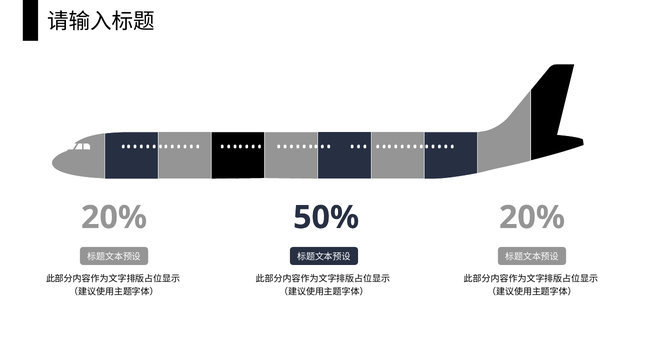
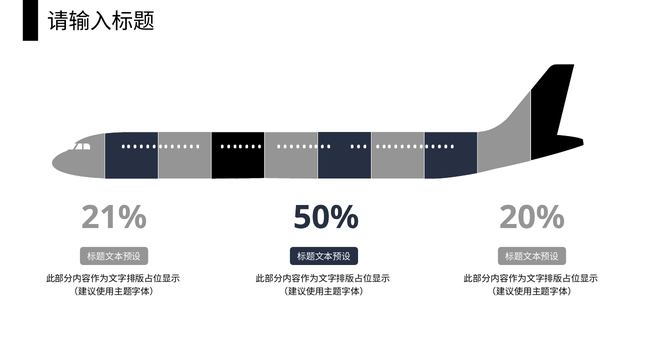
20%: 20% -> 21% (114, 218)
